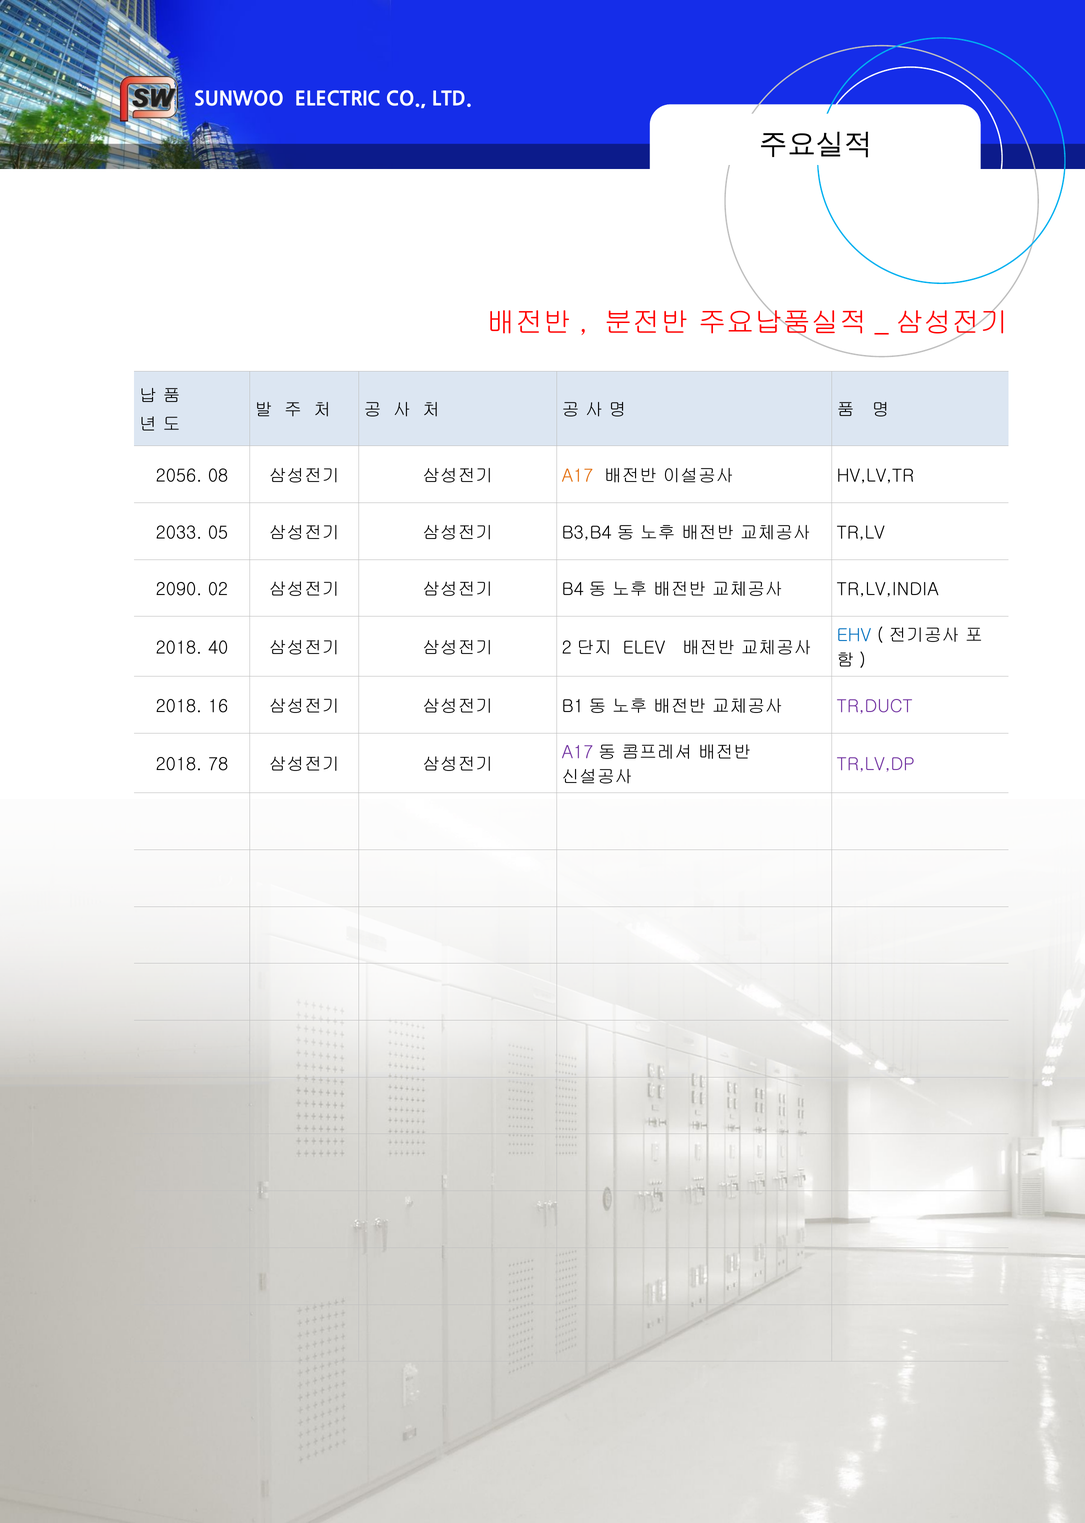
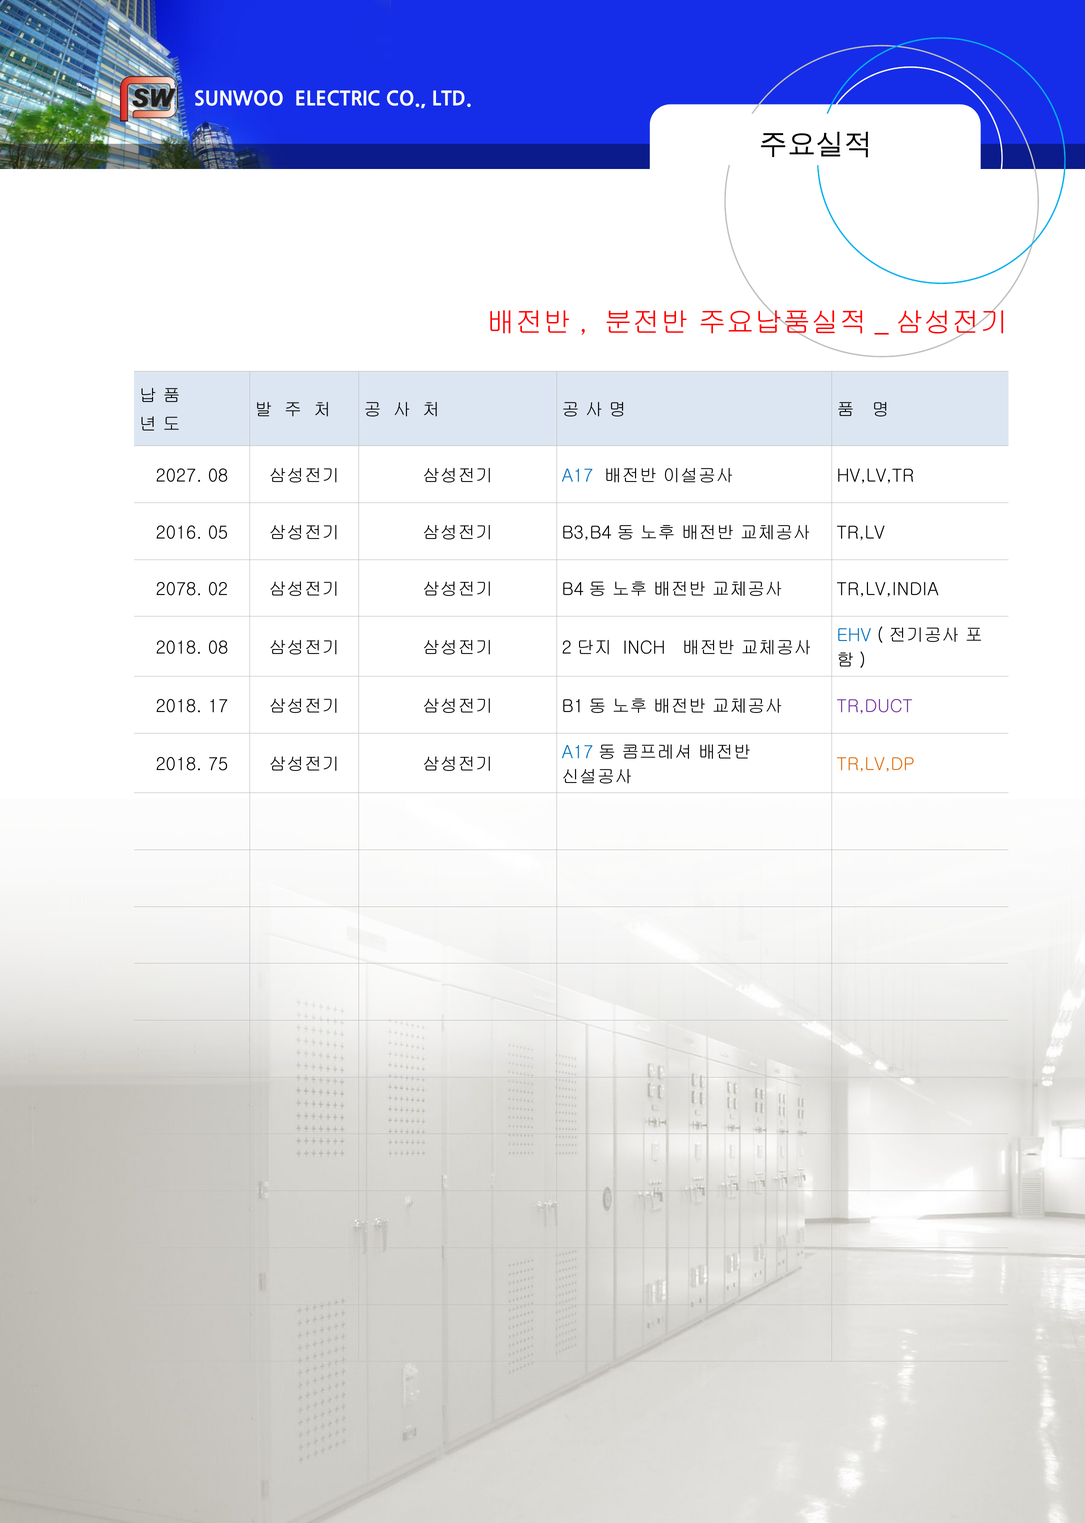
2056: 2056 -> 2027 (179, 476)
A17 colour: orange -> blue (578, 476)
2033: 2033 -> 2016 (179, 532)
2090: 2090 -> 2078 (179, 589)
2018 40: 40 -> 08 (218, 648)
ELEV: ELEV -> INCH (644, 648)
16: 16 -> 17 (218, 706)
A17 colour: purple -> blue (578, 752)
78: 78 -> 75 (218, 764)
TR,LV,DP colour: purple -> orange (876, 764)
